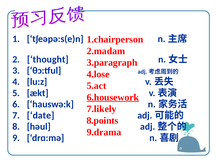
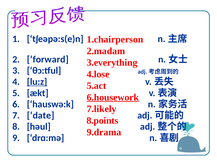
thought: thought -> forward (48, 59)
3.paragraph: 3.paragraph -> 3.everything (112, 62)
lu:z underline: none -> present (37, 82)
